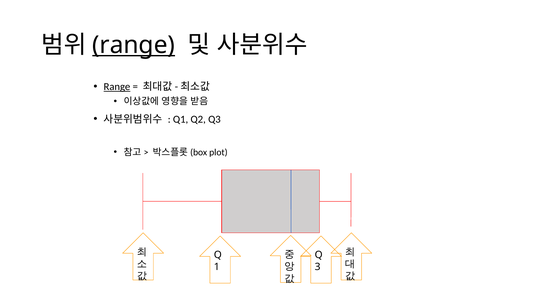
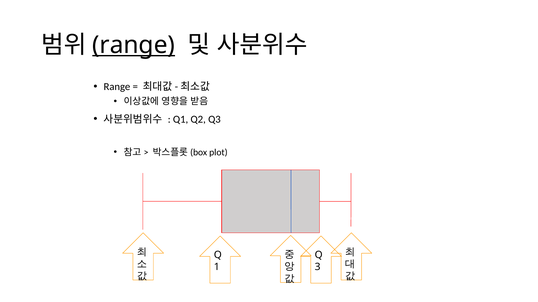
Range underline: present -> none (117, 87)
